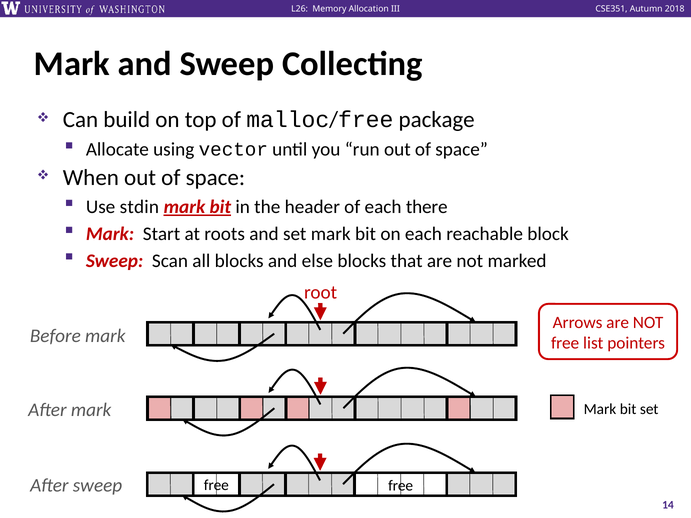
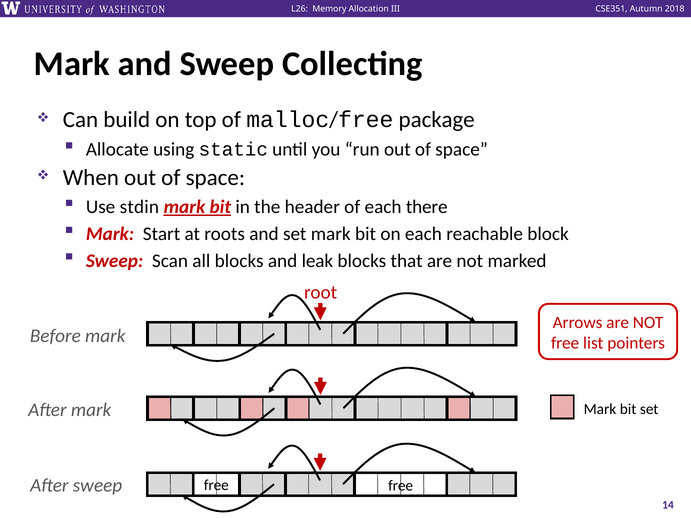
vector: vector -> static (233, 149)
else: else -> leak (317, 261)
